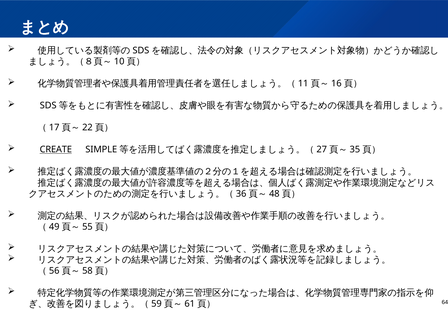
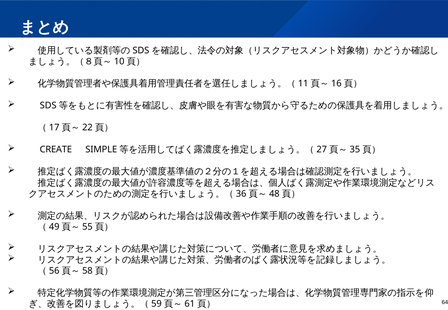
CREATE underline: present -> none (56, 150)
